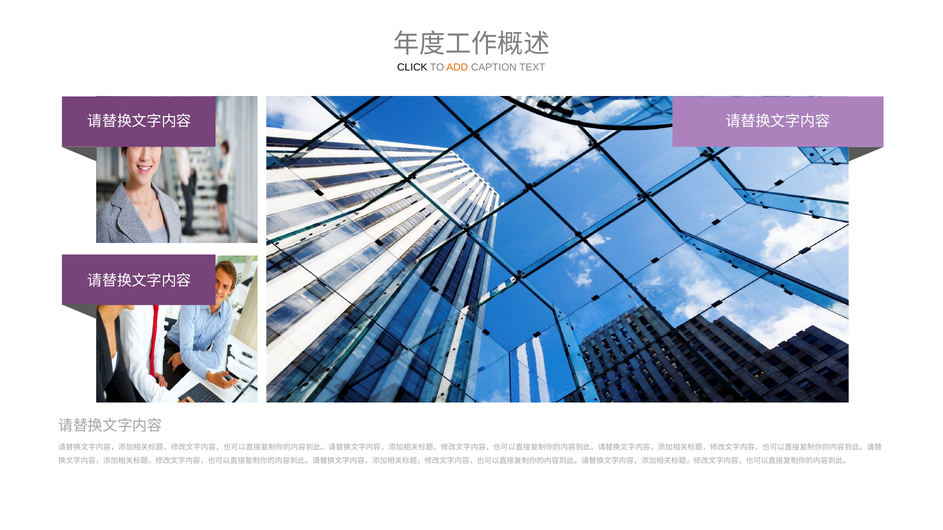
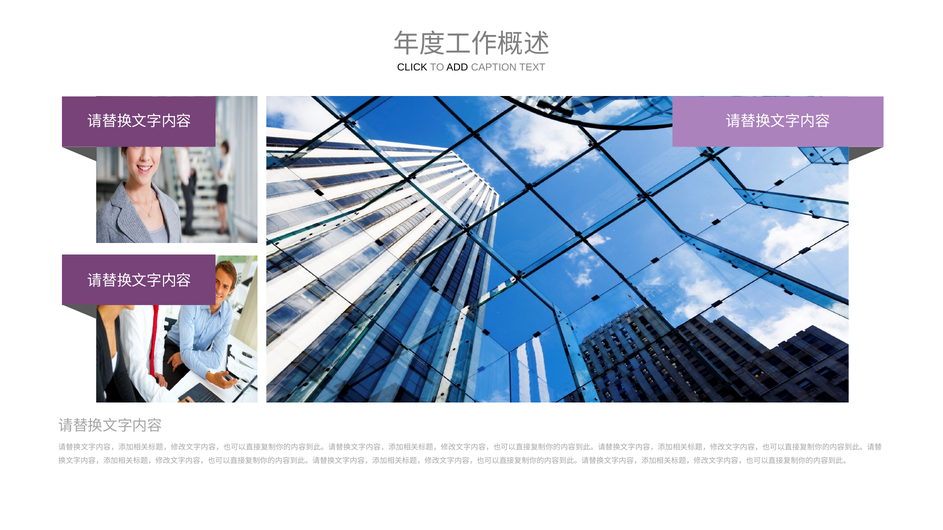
ADD colour: orange -> black (457, 67)
